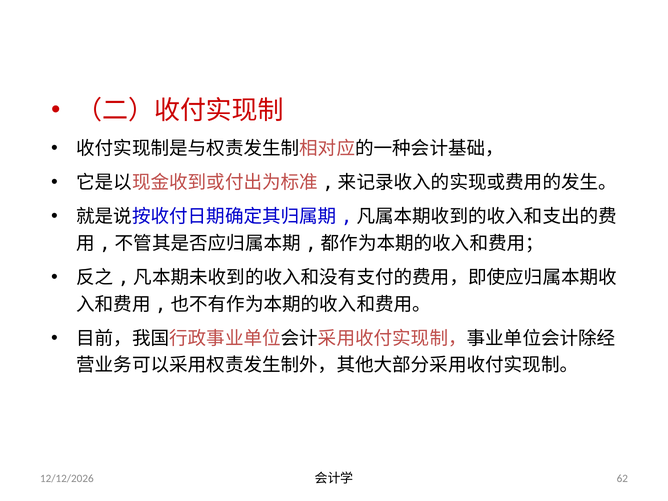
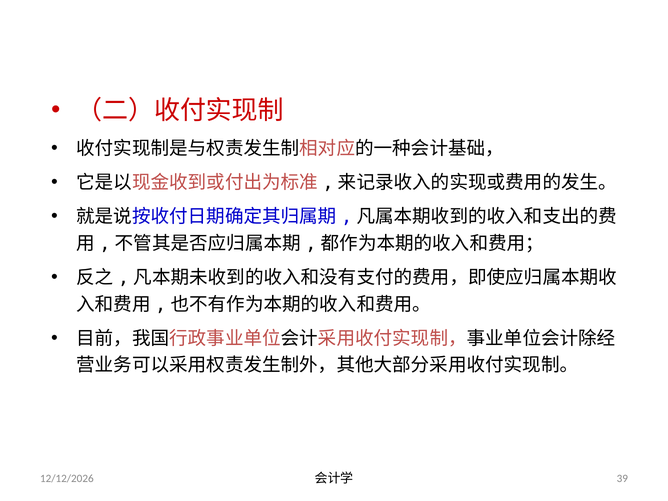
62: 62 -> 39 (622, 478)
